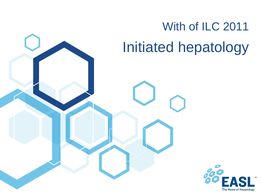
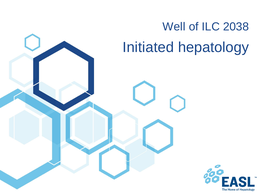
With: With -> Well (174, 27)
2011: 2011 -> 2038 (236, 27)
